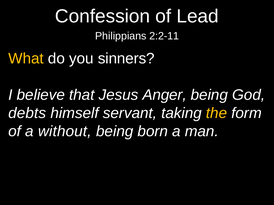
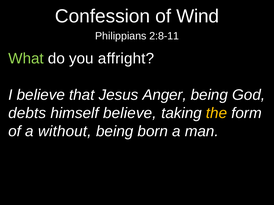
Lead: Lead -> Wind (198, 16)
2:2-11: 2:2-11 -> 2:8-11 (164, 36)
What colour: yellow -> light green (26, 59)
sinners: sinners -> affright (126, 59)
himself servant: servant -> believe (130, 113)
